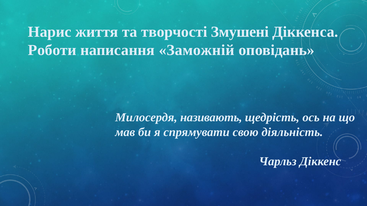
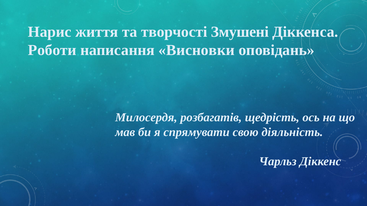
Заможній: Заможній -> Висновки (197, 50)
називають: називають -> розбагатів (211, 118)
